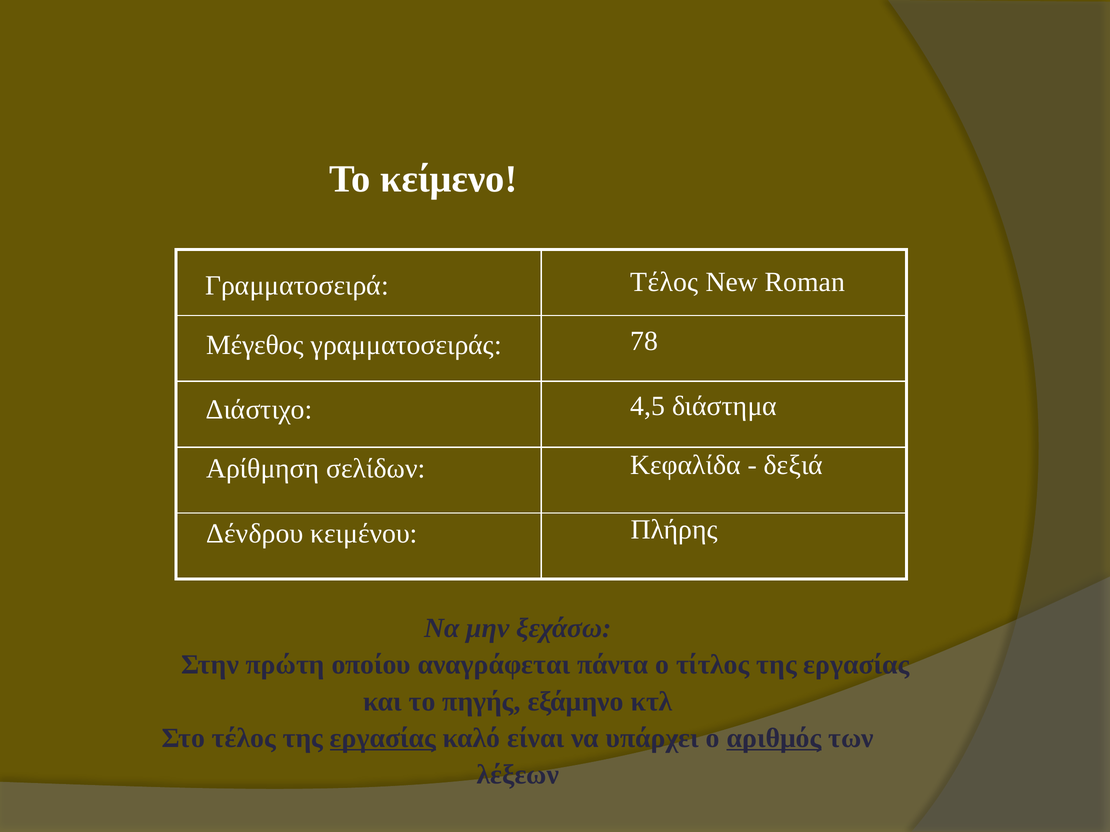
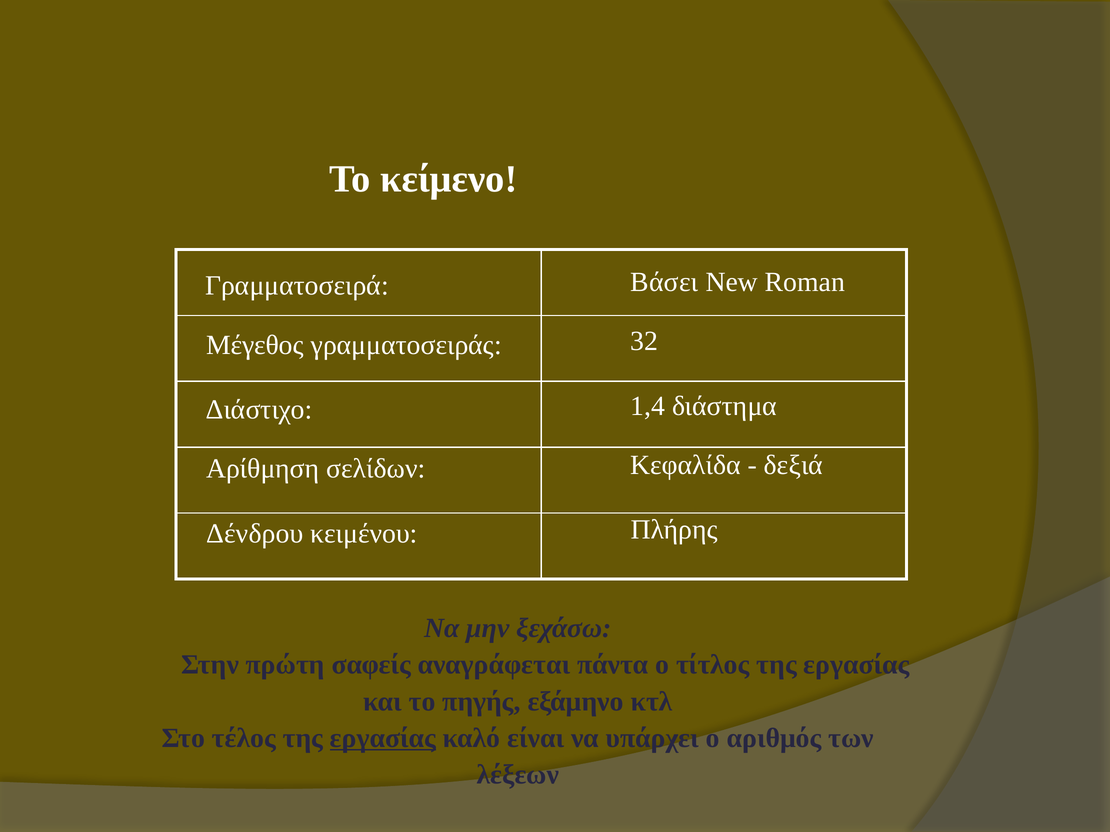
Γραμματοσειρά Τέλος: Τέλος -> Βάσει (664, 282)
78: 78 -> 32 (644, 341)
4,5: 4,5 -> 1,4 (648, 406)
οποίου: οποίου -> σαφείς (371, 665)
αριθμός underline: present -> none (774, 738)
